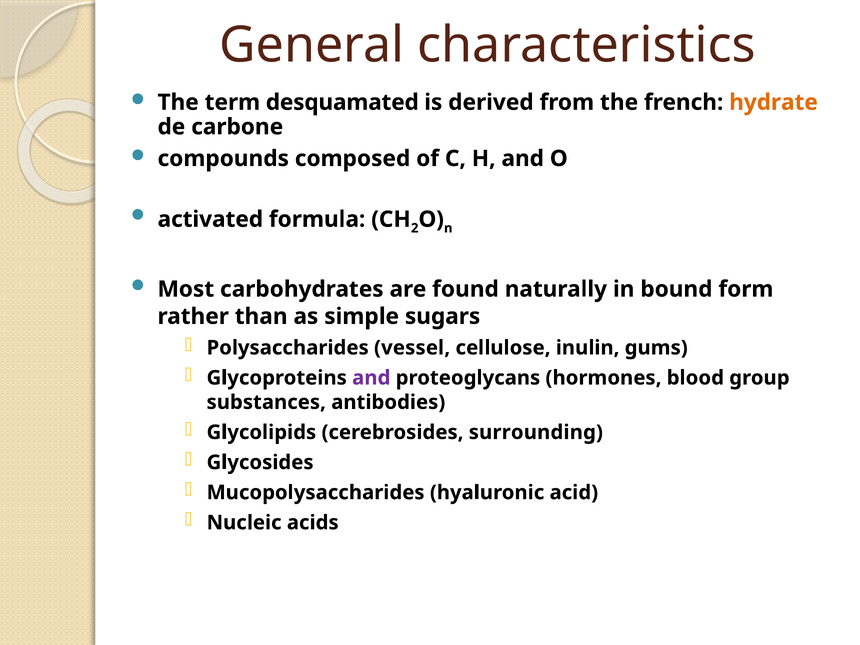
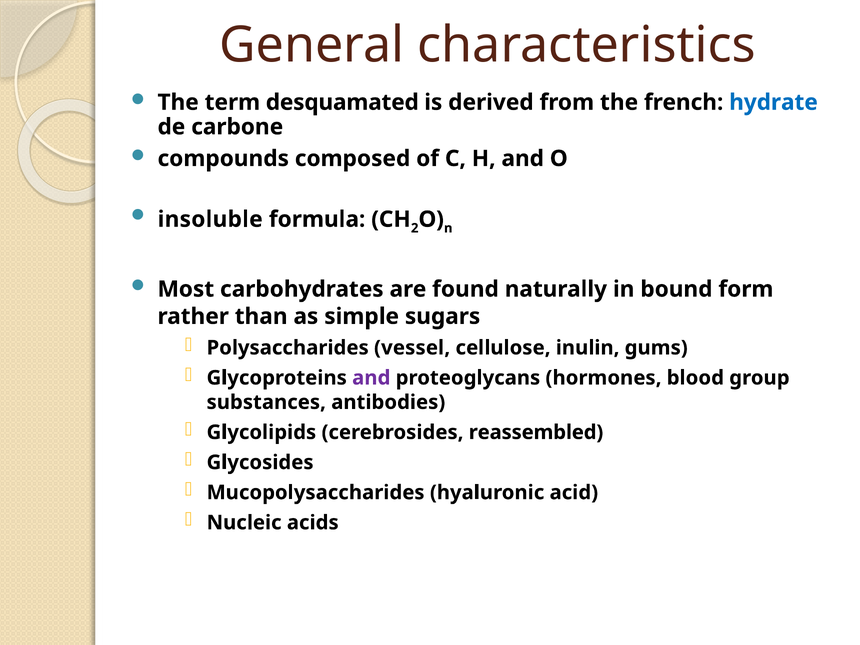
hydrate colour: orange -> blue (773, 102)
activated: activated -> insoluble (210, 219)
surrounding: surrounding -> reassembled (536, 432)
